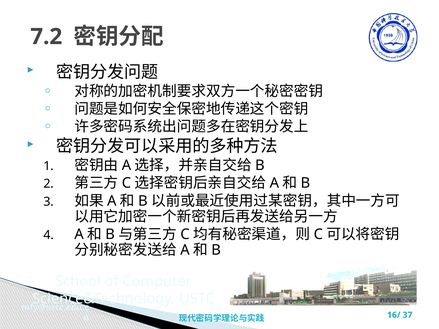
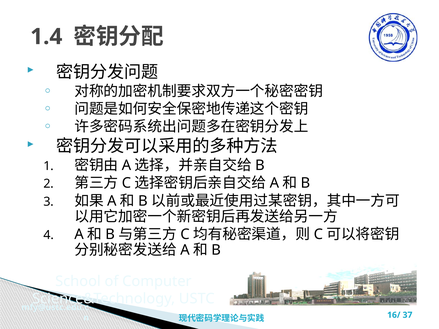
7.2: 7.2 -> 1.4 (46, 37)
